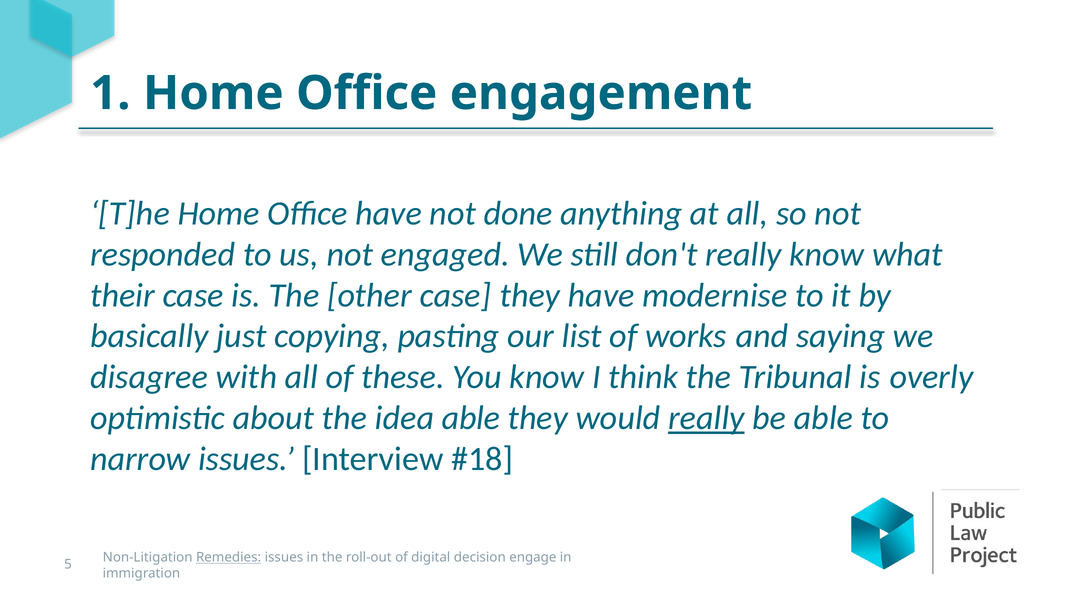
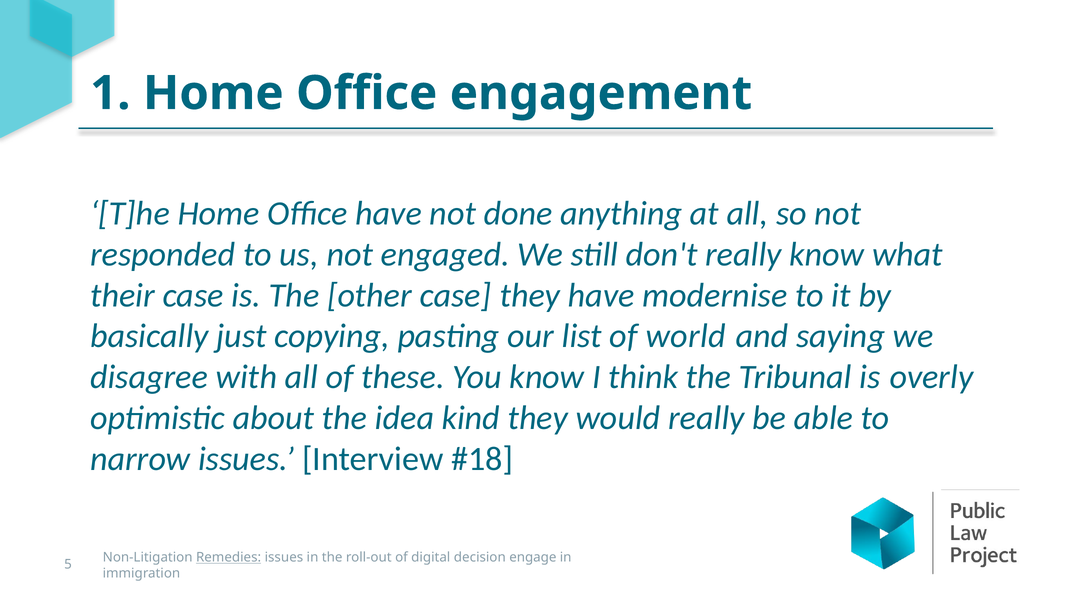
works: works -> world (686, 336)
idea able: able -> kind (471, 418)
really underline: present -> none (706, 418)
